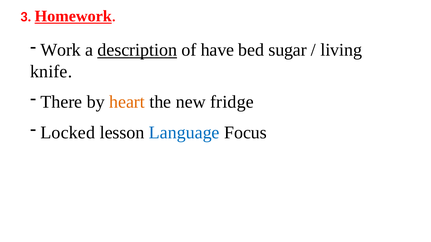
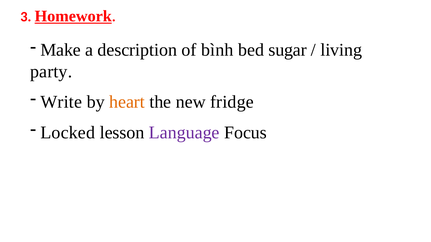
Work: Work -> Make (61, 50)
description underline: present -> none (137, 50)
have: have -> bình (217, 50)
knife: knife -> party (51, 72)
There: There -> Write (61, 102)
Language colour: blue -> purple (184, 133)
